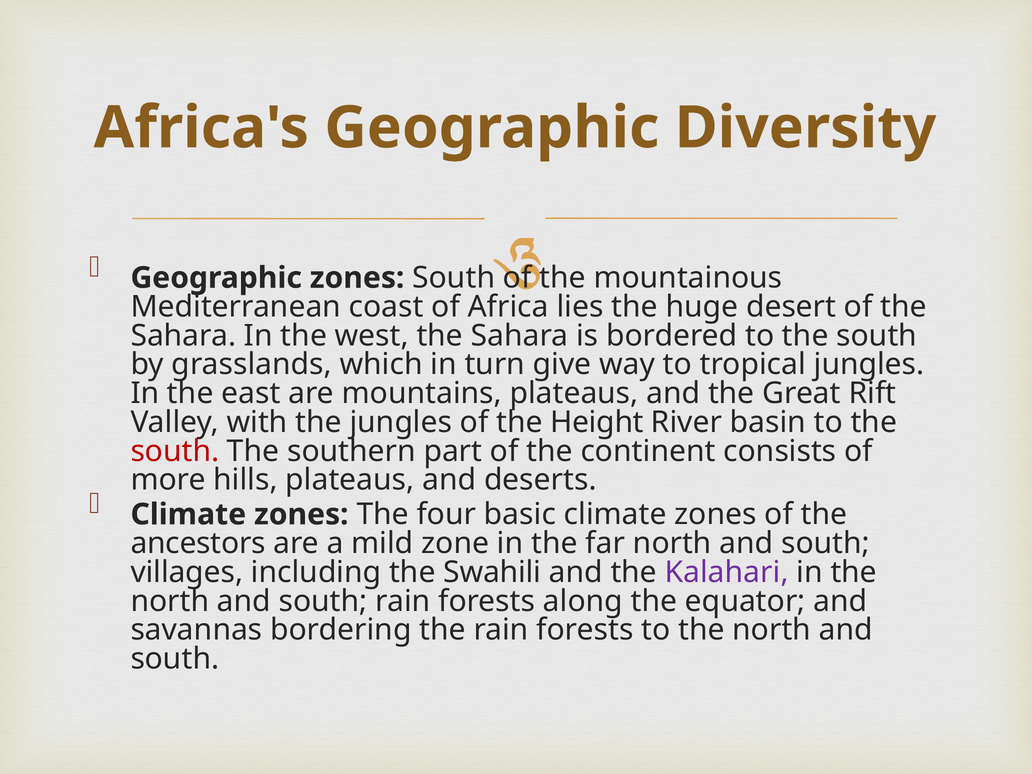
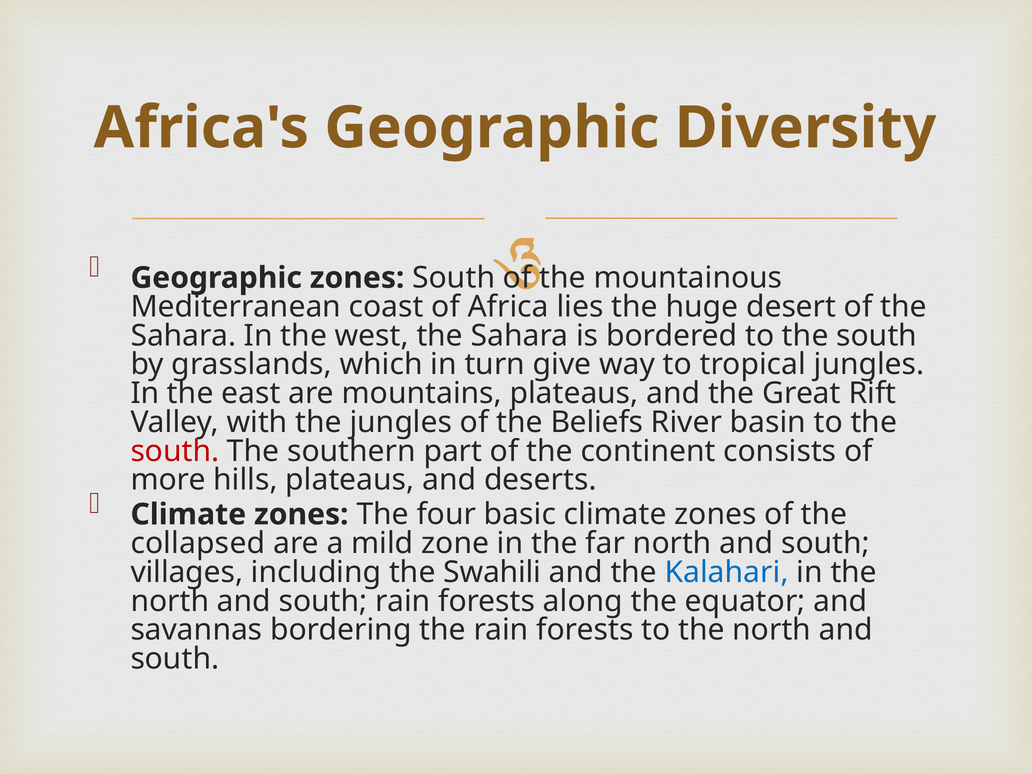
Height: Height -> Beliefs (597, 422)
ancestors: ancestors -> collapsed (198, 543)
Kalahari colour: purple -> blue (727, 572)
